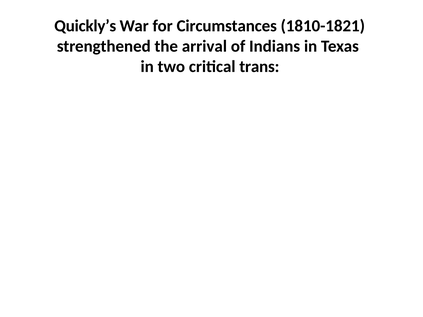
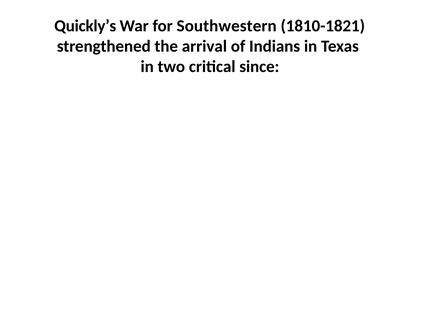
Circumstances: Circumstances -> Southwestern (227, 26)
trans: trans -> since (259, 67)
